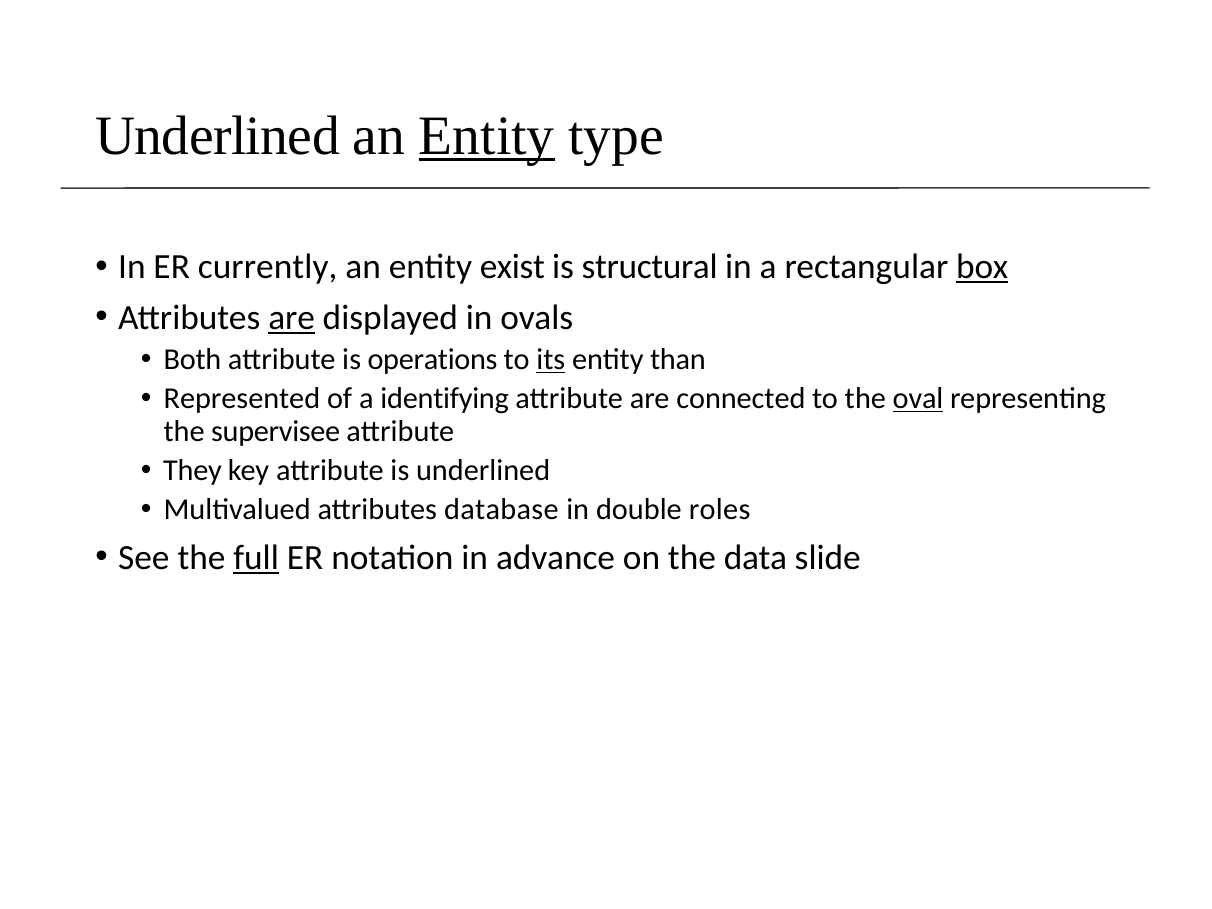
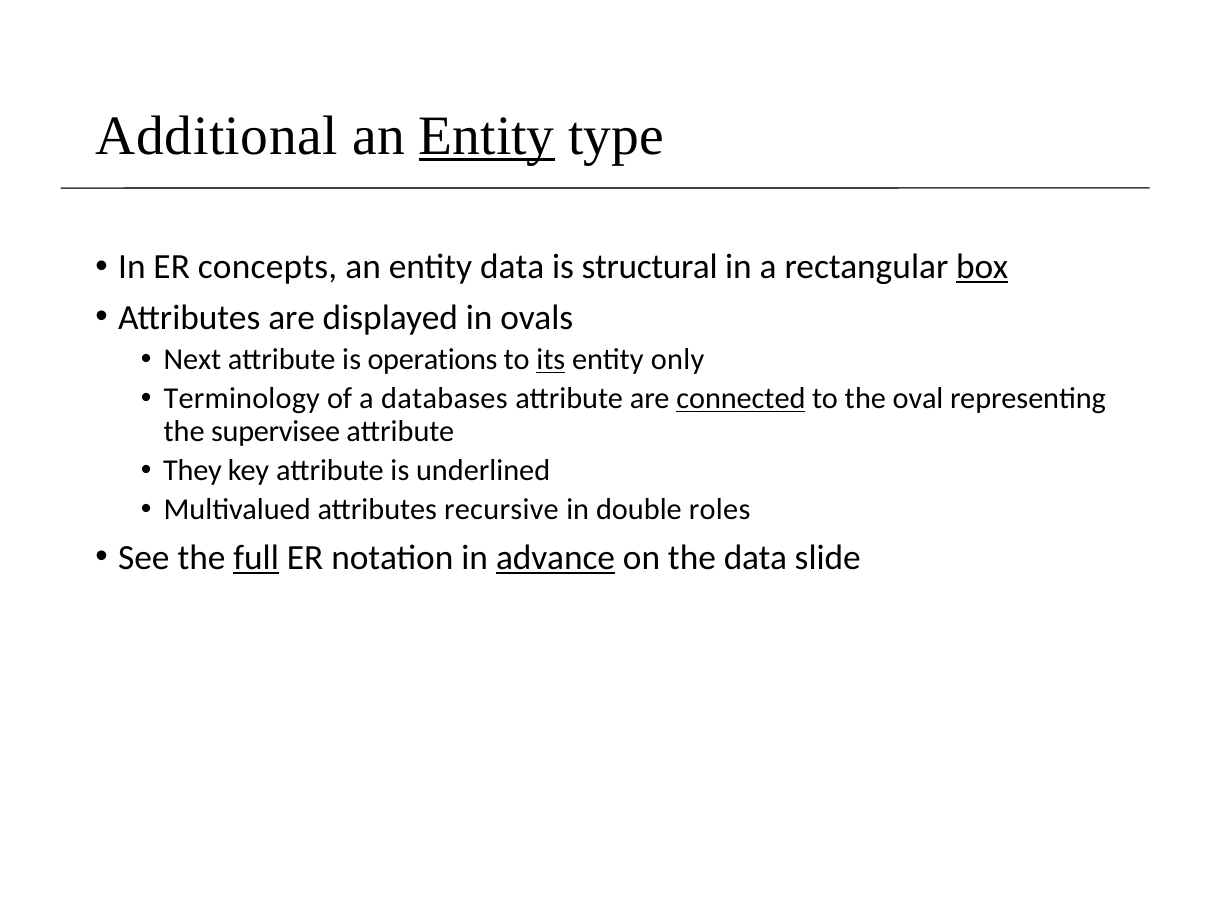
Underlined: Underlined -> Additional (217, 136)
currently: currently -> concepts (268, 267)
entity exist: exist -> data (512, 267)
are underline: present -> none (292, 318)
Both: Both -> Next (192, 360)
than: than -> only (678, 360)
Represented: Represented -> Terminology (242, 399)
identifying: identifying -> databases (444, 399)
connected underline: none -> present (741, 399)
oval underline: present -> none (918, 399)
database: database -> recursive (501, 509)
advance underline: none -> present (555, 557)
